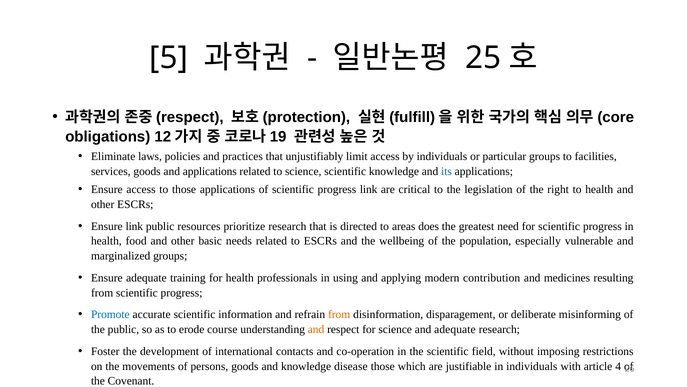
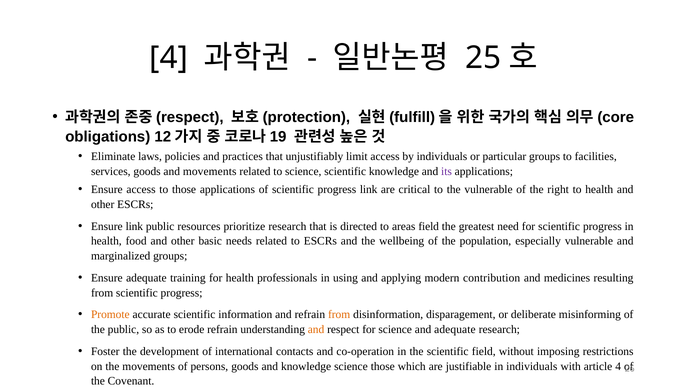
5: 5 -> 4 (169, 58)
and applications: applications -> movements (210, 171)
its colour: blue -> purple (446, 171)
the legislation: legislation -> vulnerable (489, 189)
areas does: does -> field (429, 226)
Promote colour: blue -> orange (110, 314)
erode course: course -> refrain (222, 329)
knowledge disease: disease -> science (351, 366)
